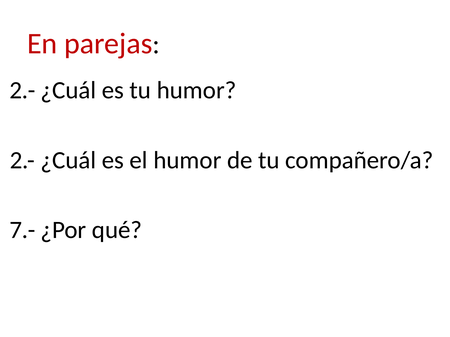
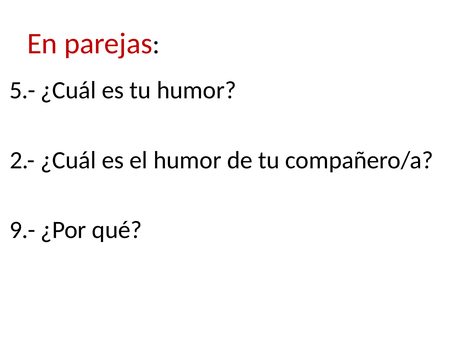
2.-: 2.- -> 5.- (22, 90)
7.-: 7.- -> 9.- (22, 230)
